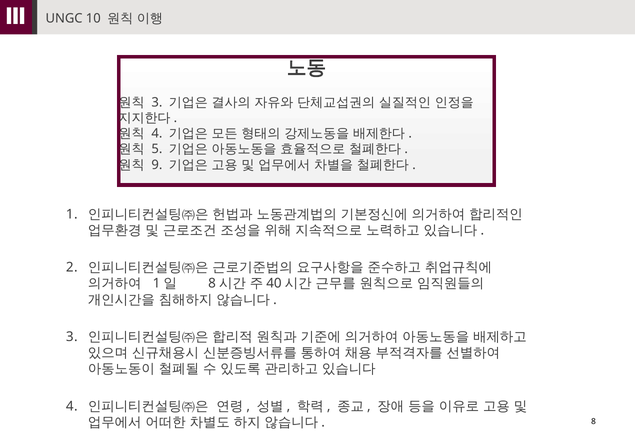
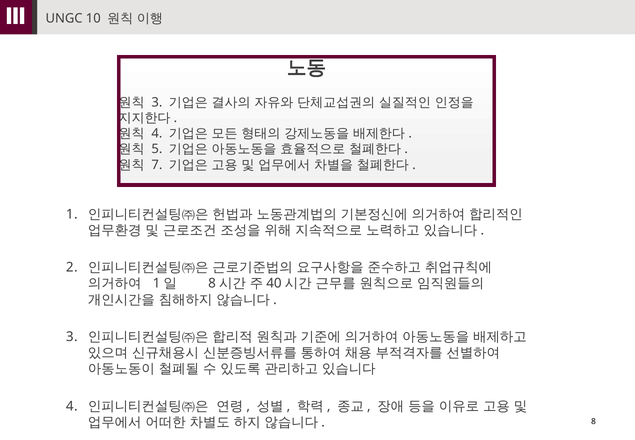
9: 9 -> 7 (157, 165)
